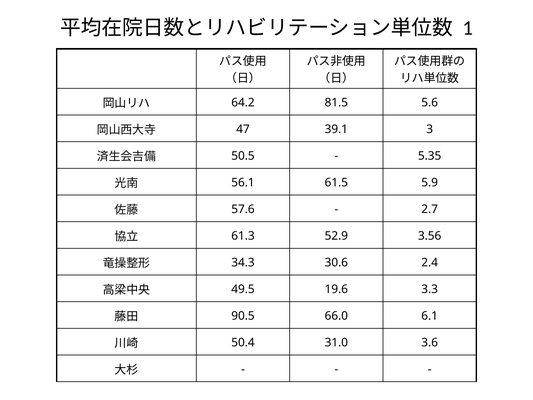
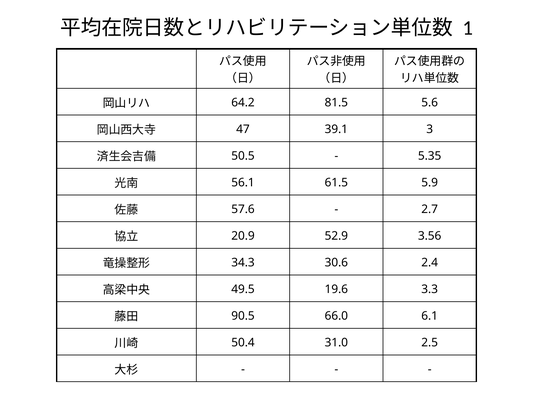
61.3: 61.3 -> 20.9 (243, 236)
3.6: 3.6 -> 2.5 (430, 342)
